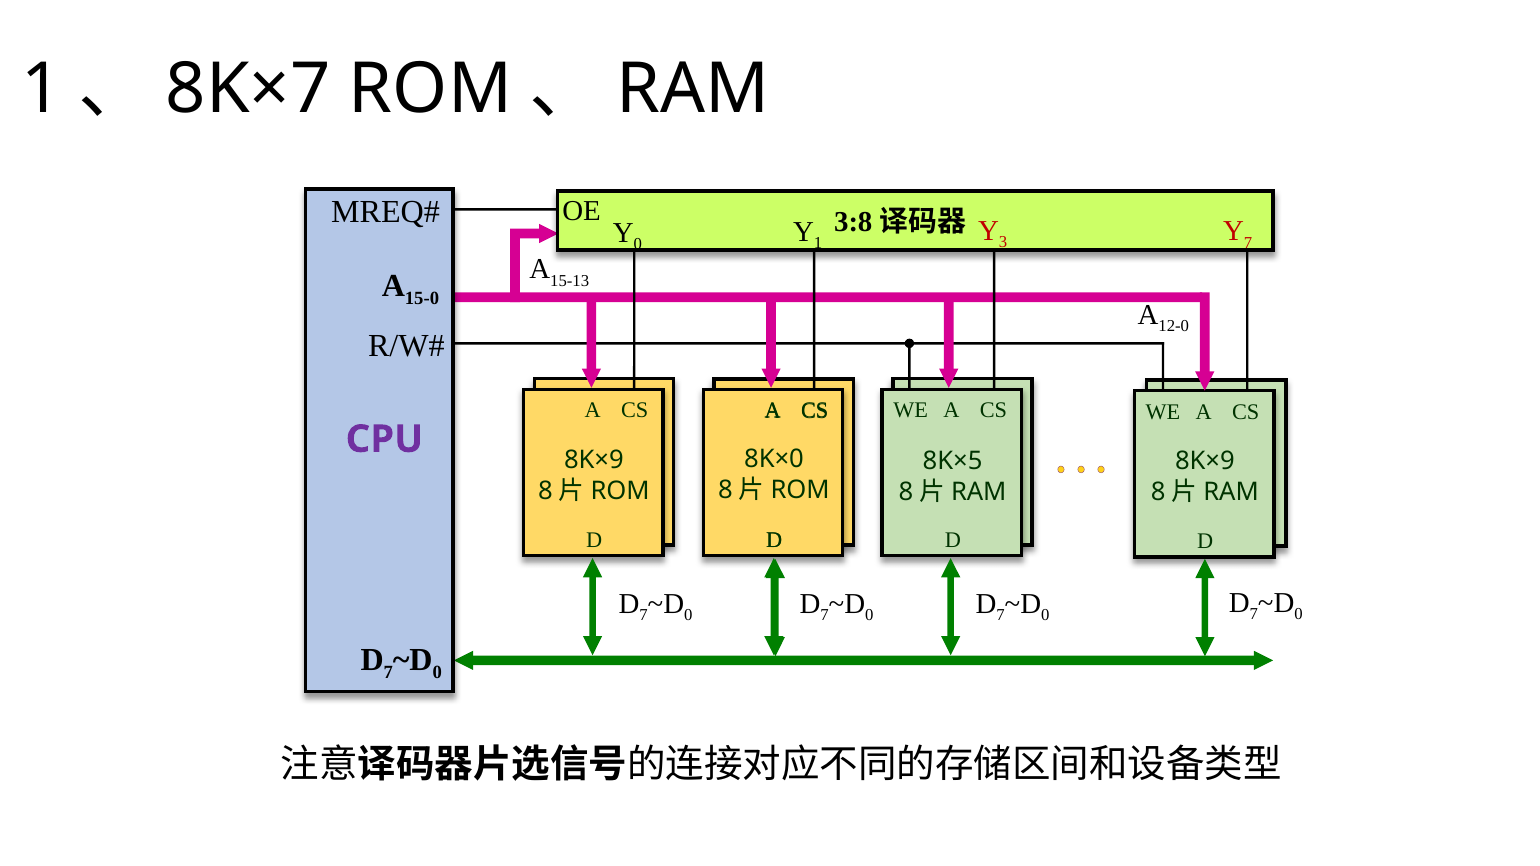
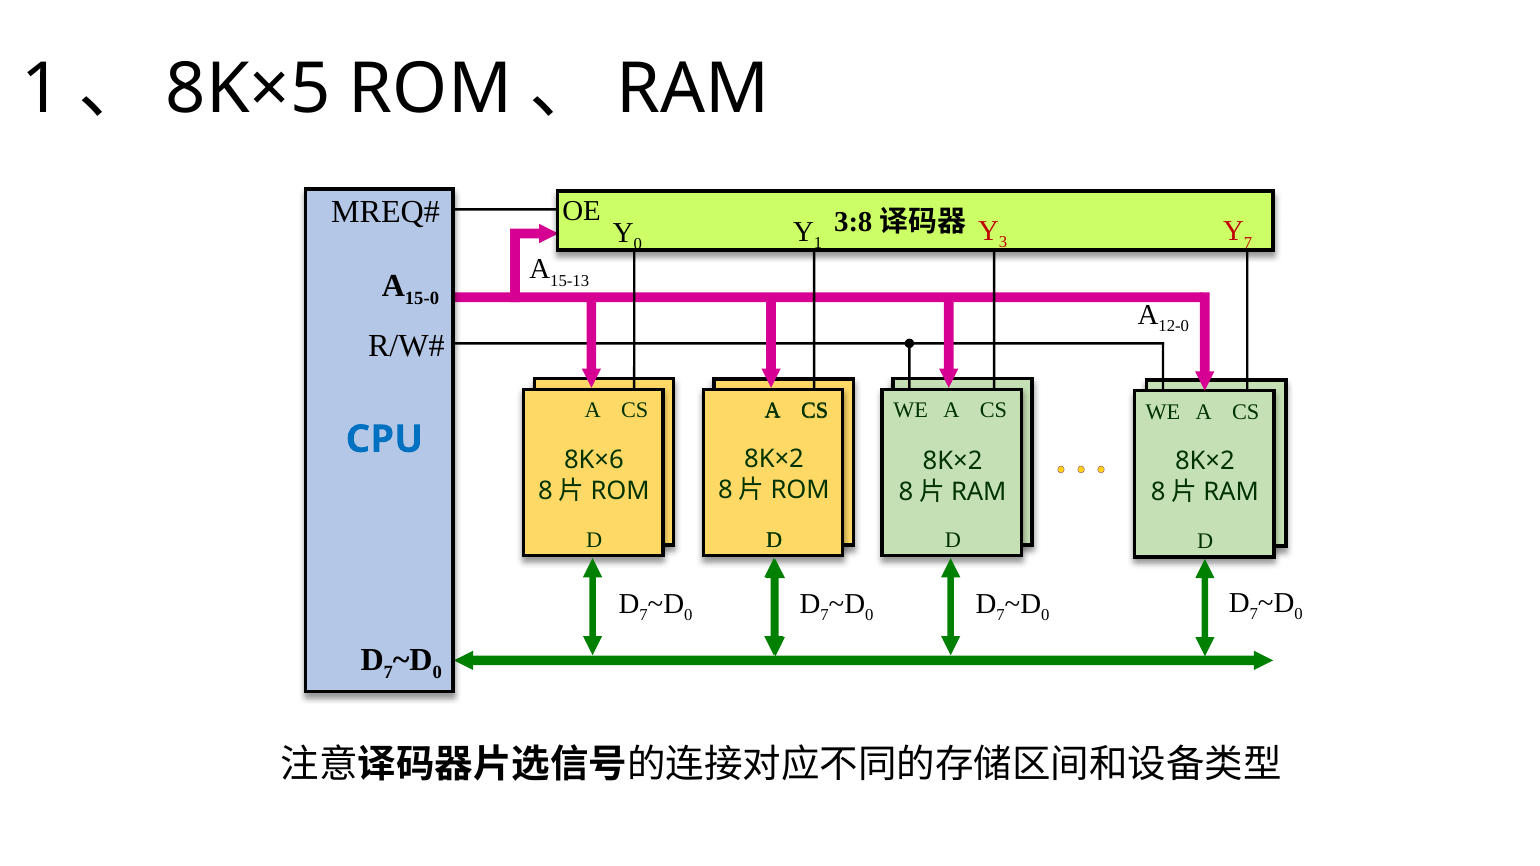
8K×7: 8K×7 -> 8K×5 (248, 89)
CPU colour: purple -> blue (384, 439)
8K×0: 8K×0 -> 8K×2 (774, 459)
8K×9: 8K×9 -> 8K×6 (594, 460)
8K×5: 8K×5 -> 8K×2 (953, 461)
8K×9: 8K×9 -> 8K×2 (1205, 461)
